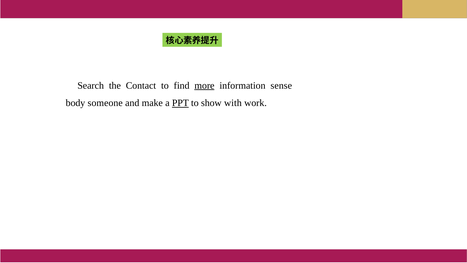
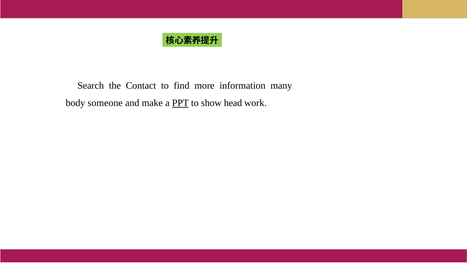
more underline: present -> none (204, 85)
sense: sense -> many (281, 85)
with: with -> head (233, 103)
